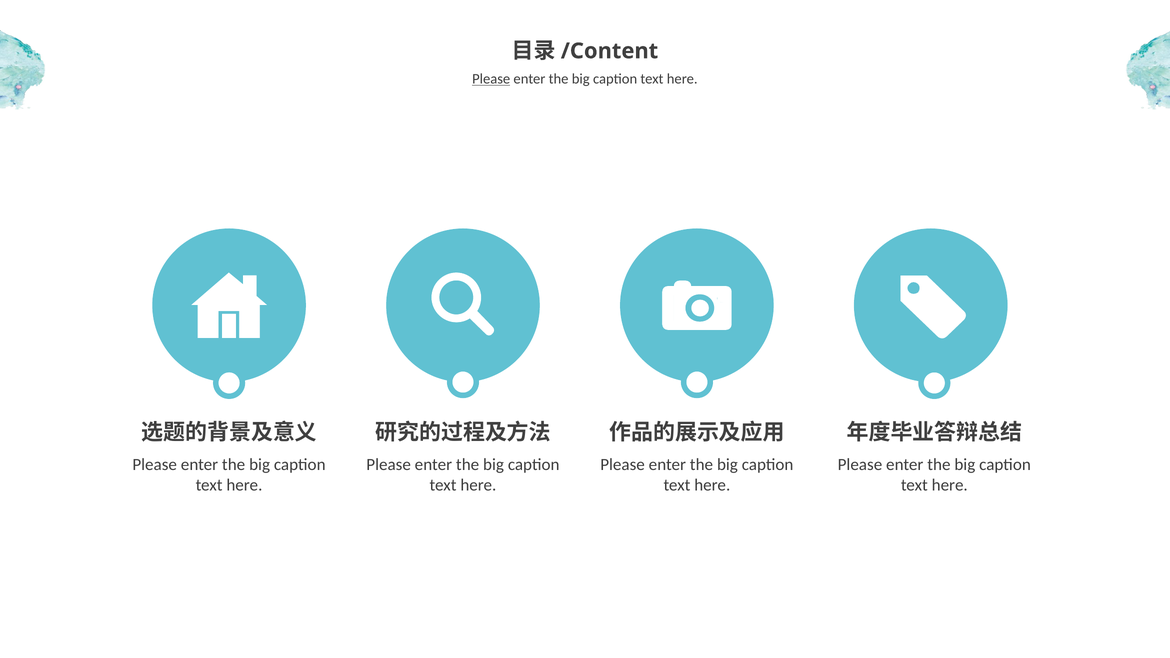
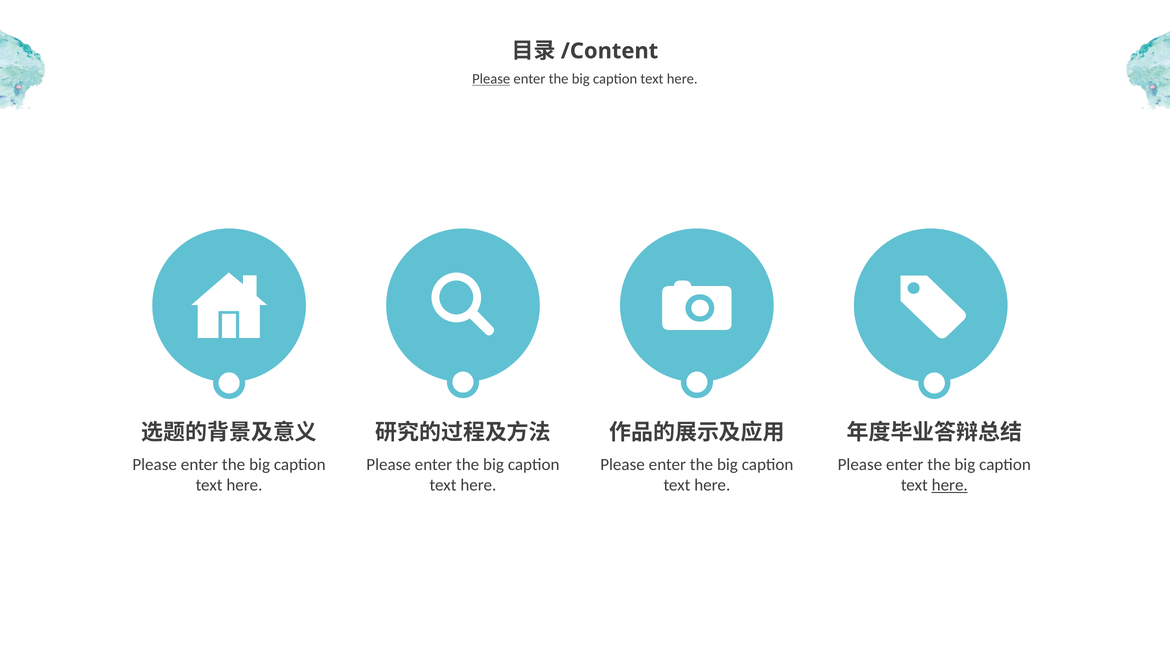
here underline: none -> present (950, 485)
